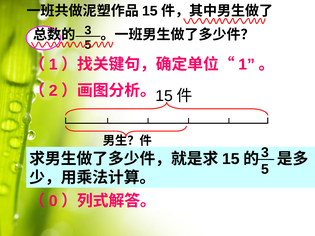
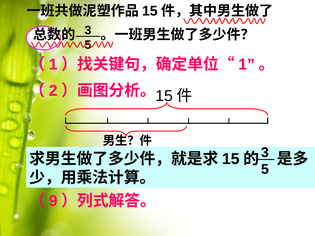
0: 0 -> 9 (53, 201)
